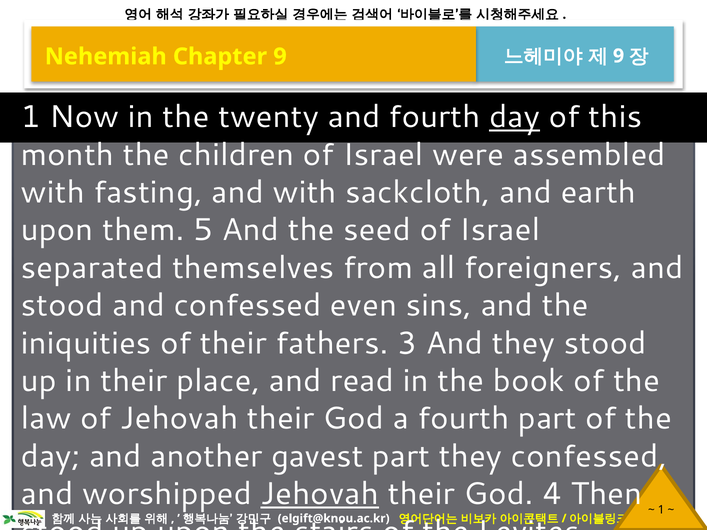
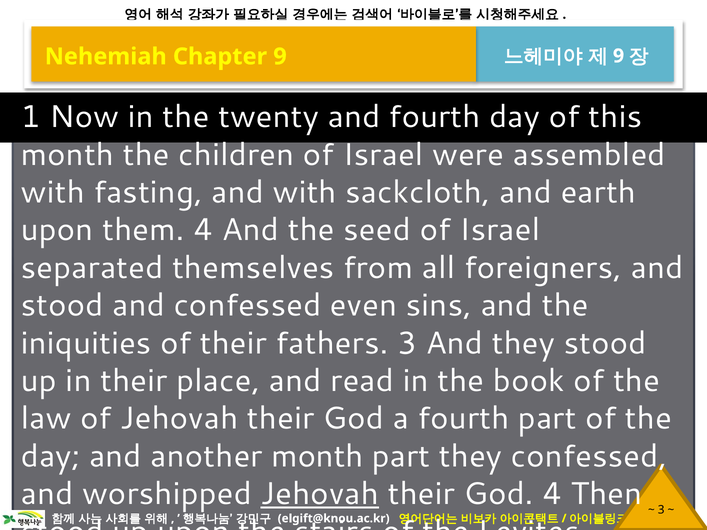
day underline: present -> none (515, 117)
them 5: 5 -> 4 (203, 230)
another gavest: gavest -> month (317, 457)
1: 1 -> 3 (661, 510)
